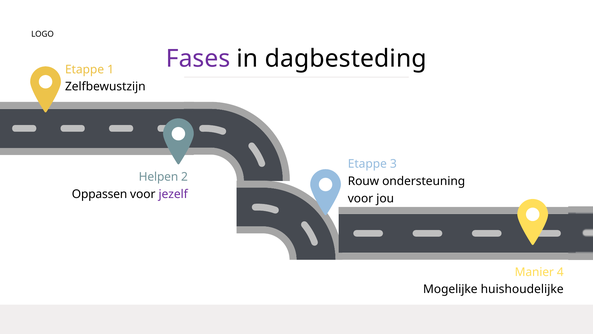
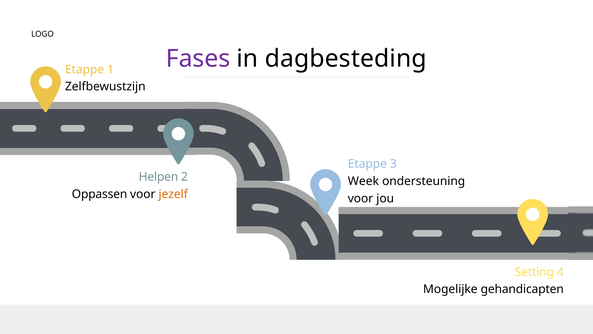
Rouw: Rouw -> Week (363, 181)
jezelf colour: purple -> orange (173, 194)
Manier: Manier -> Setting (534, 272)
huishoudelijke: huishoudelijke -> gehandicapten (522, 289)
